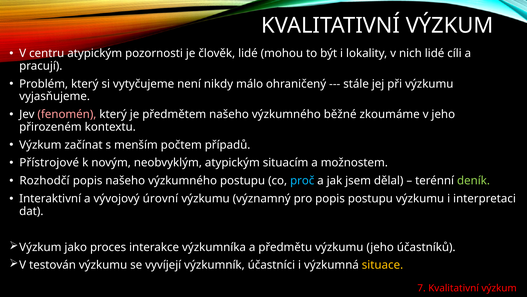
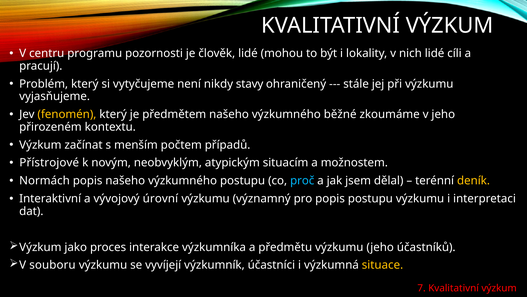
centru atypickým: atypickým -> programu (95, 53)
málo: málo -> stavy (250, 84)
fenomén colour: pink -> yellow (67, 114)
Rozhodčí: Rozhodčí -> Normách (45, 180)
deník colour: light green -> yellow (474, 180)
testován: testován -> souboru (52, 265)
